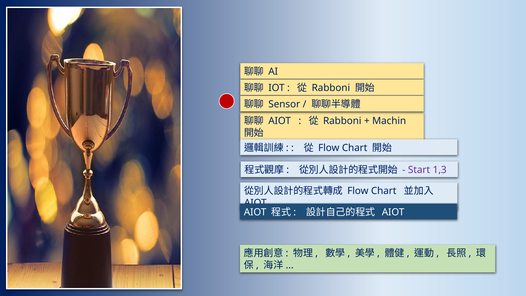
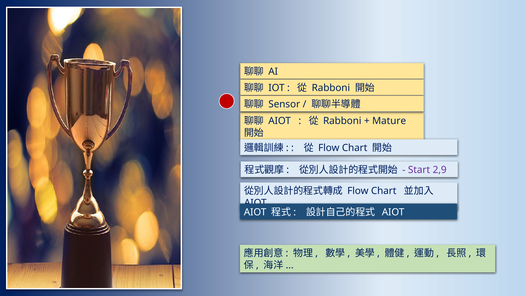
Machin: Machin -> Mature (389, 121)
1,3: 1,3 -> 2,9 (440, 170)
